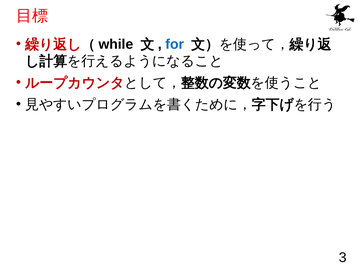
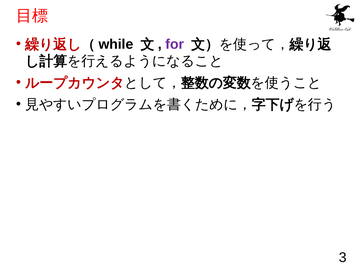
for colour: blue -> purple (175, 44)
